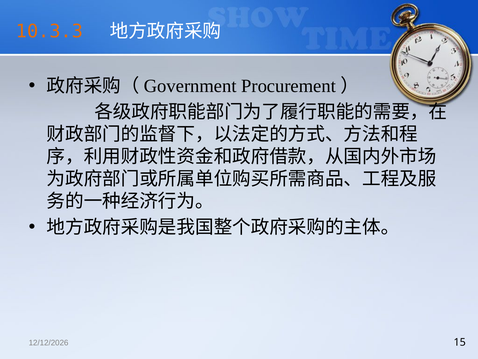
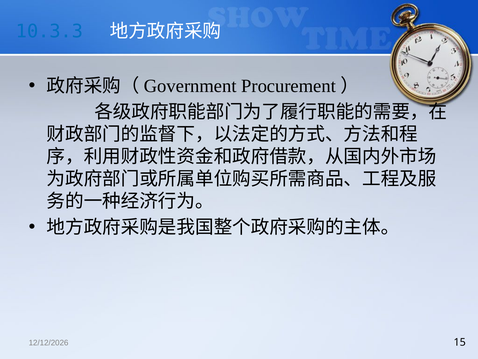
10.3.3 colour: orange -> blue (49, 31)
